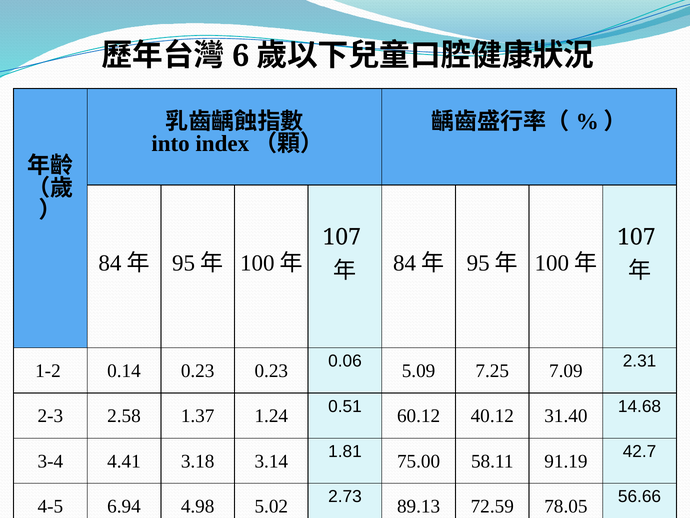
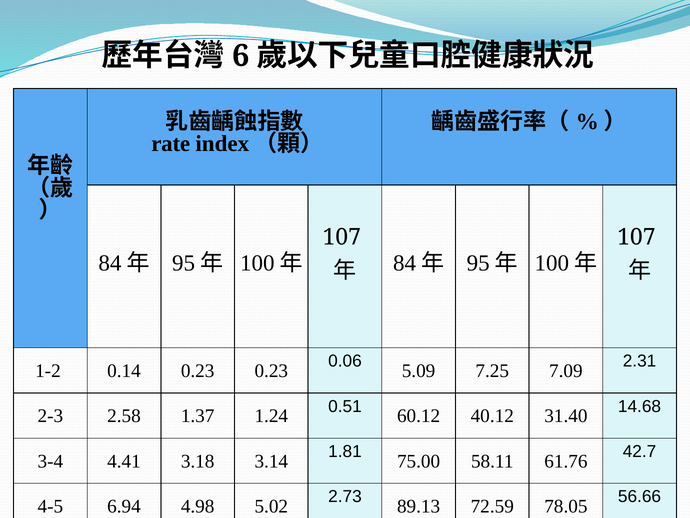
into: into -> rate (171, 144)
91.19: 91.19 -> 61.76 (566, 461)
